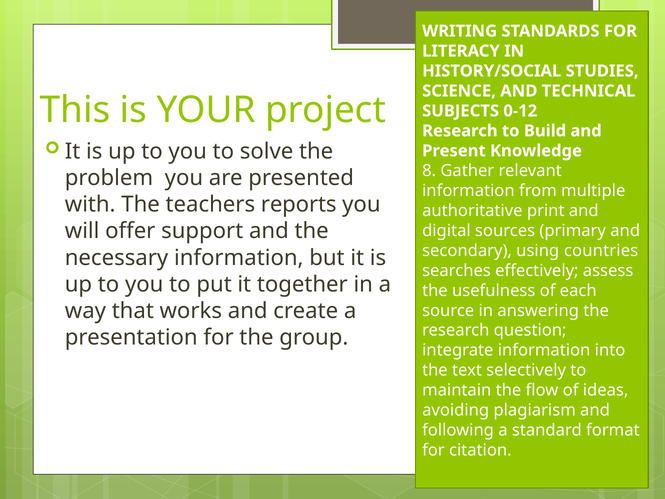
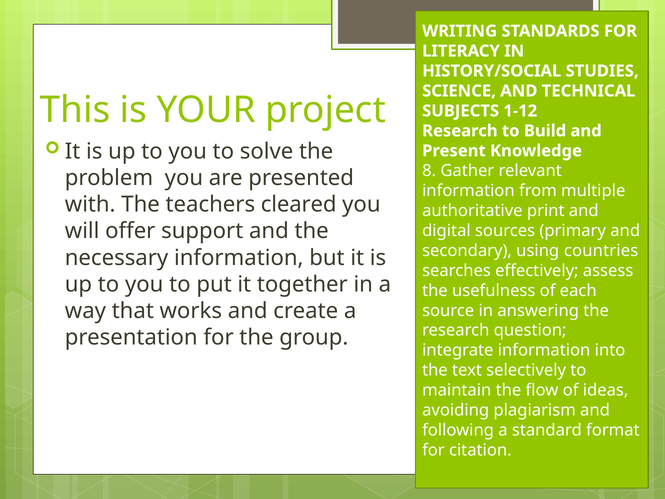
0-12: 0-12 -> 1-12 (520, 111)
reports: reports -> cleared (299, 204)
